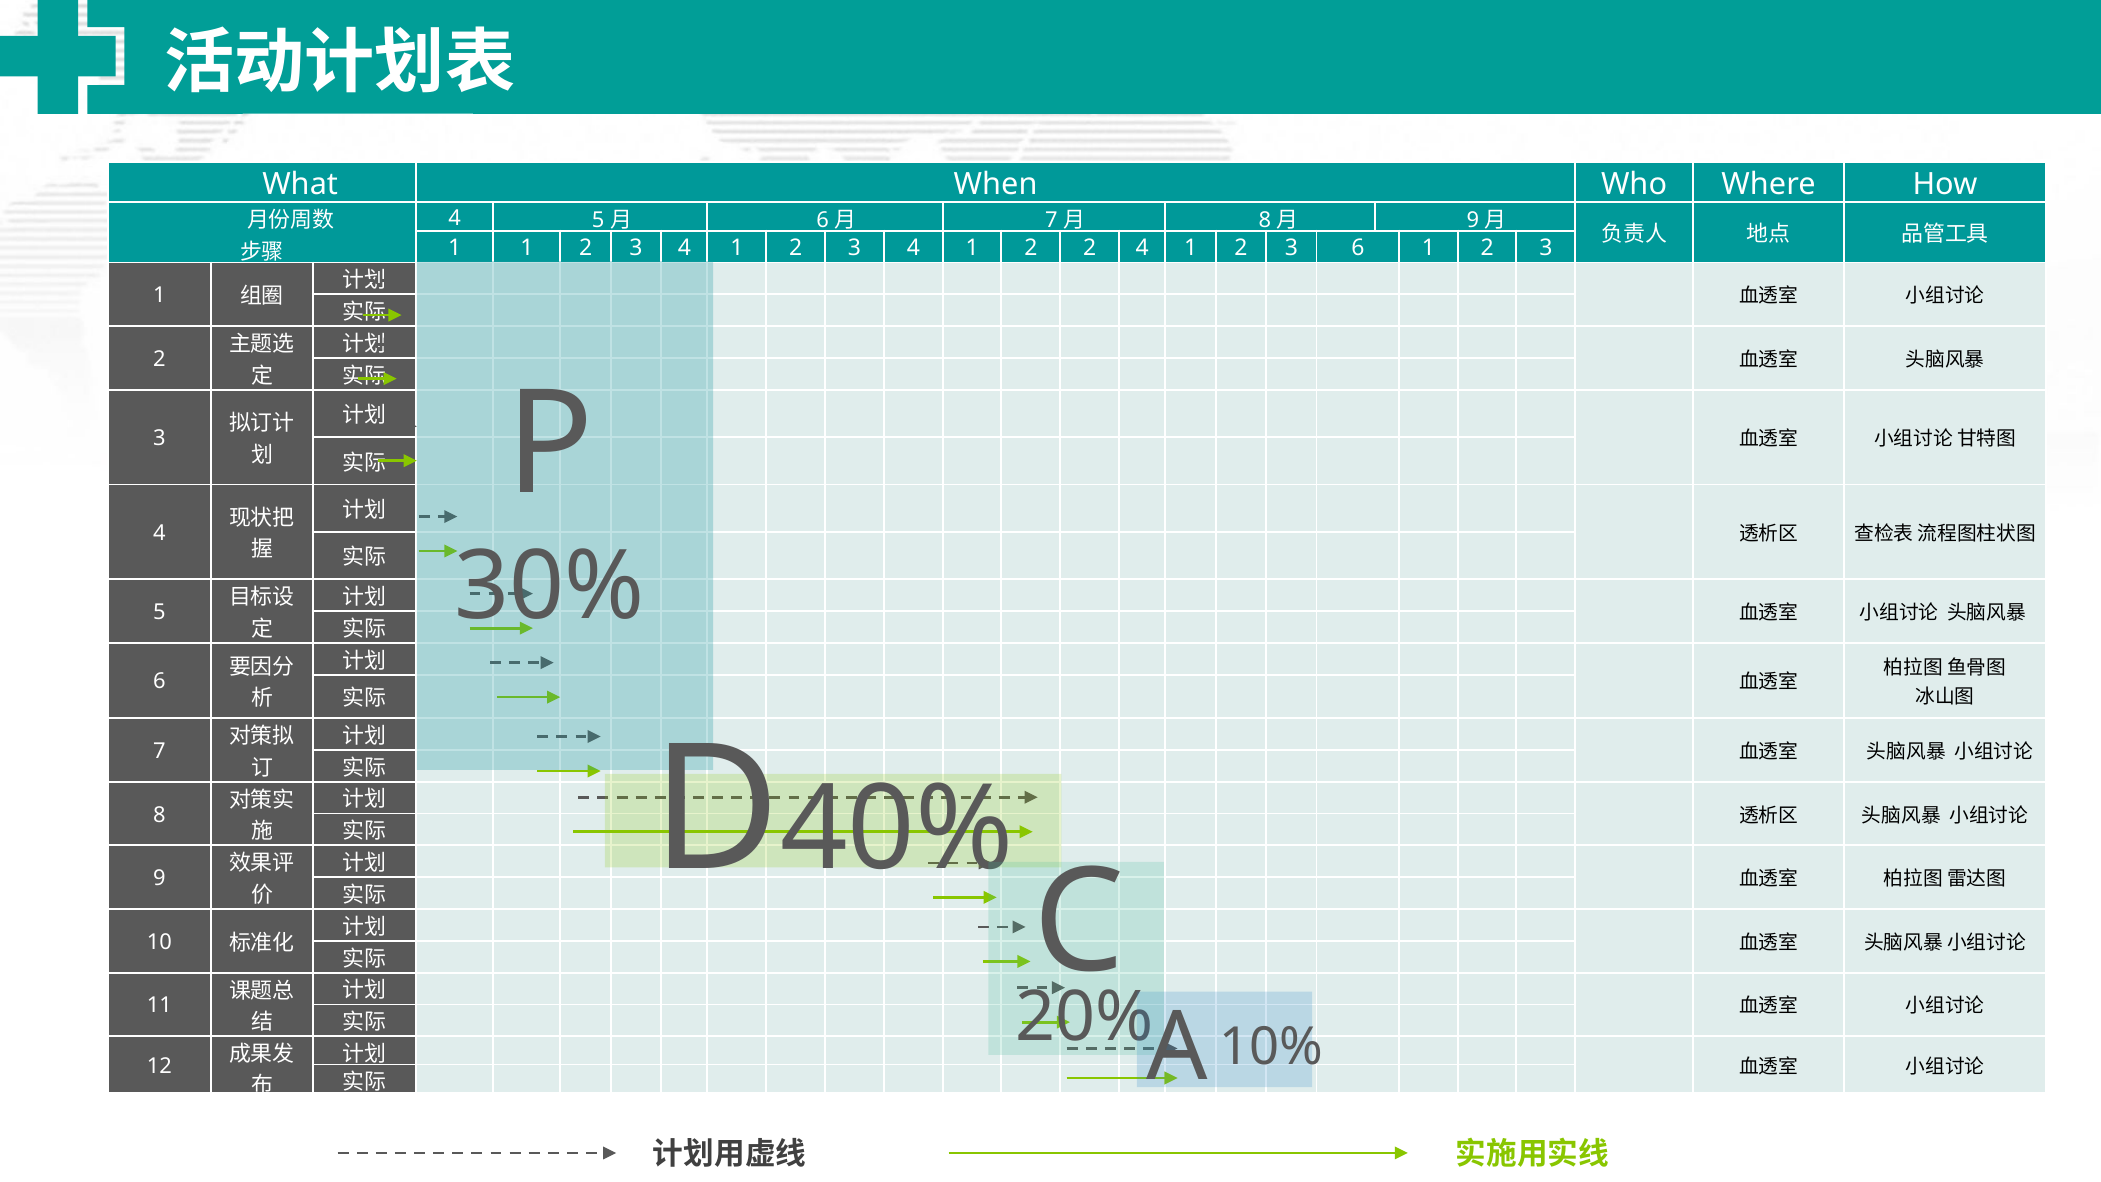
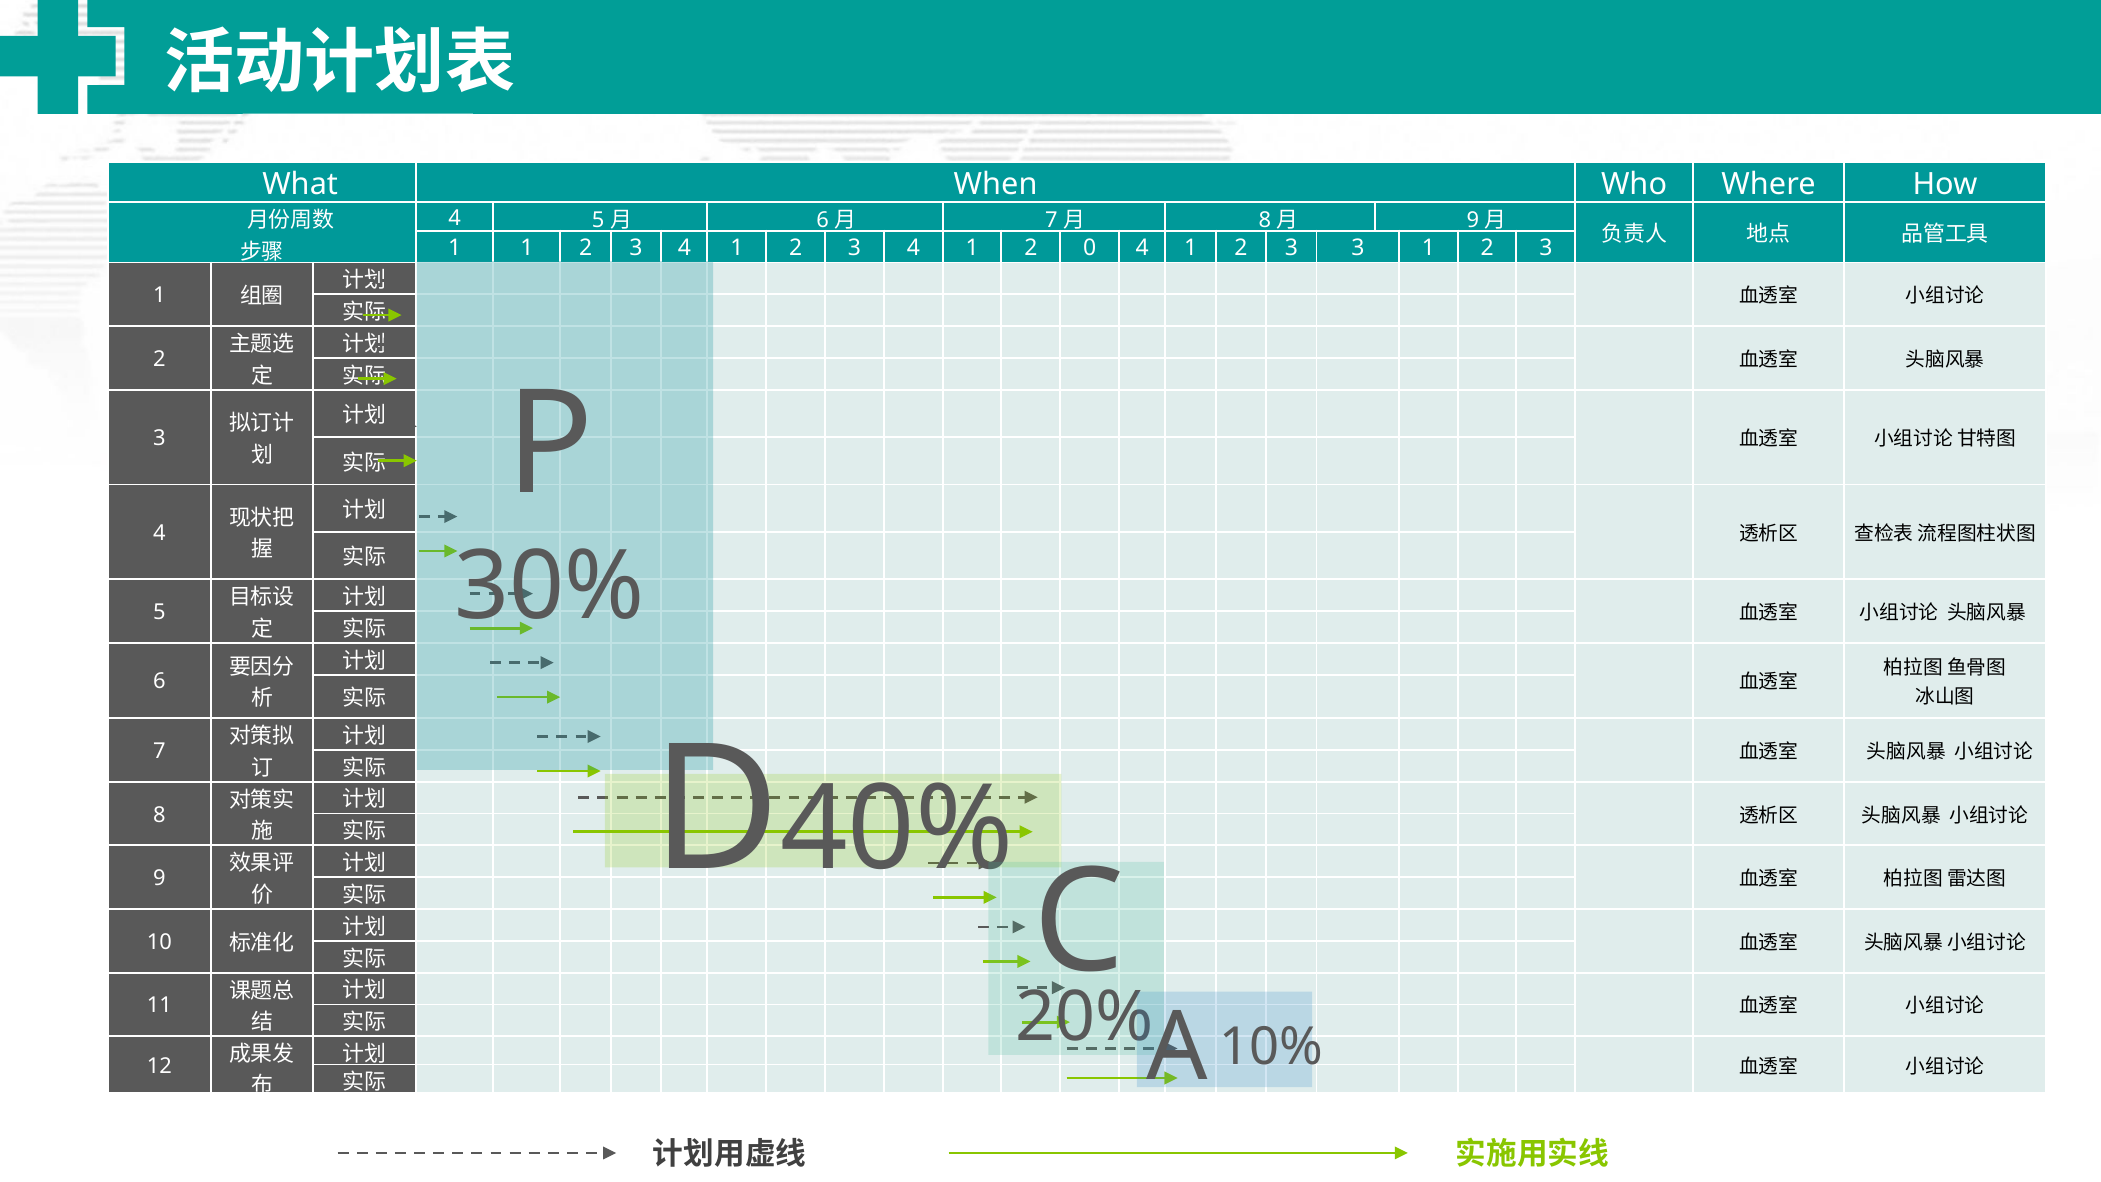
2 2: 2 -> 0 (1090, 248)
3 6: 6 -> 3 (1358, 248)
